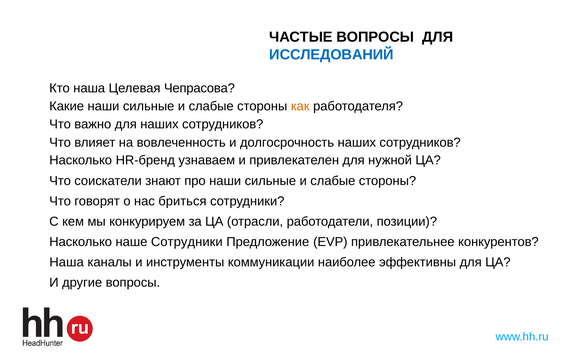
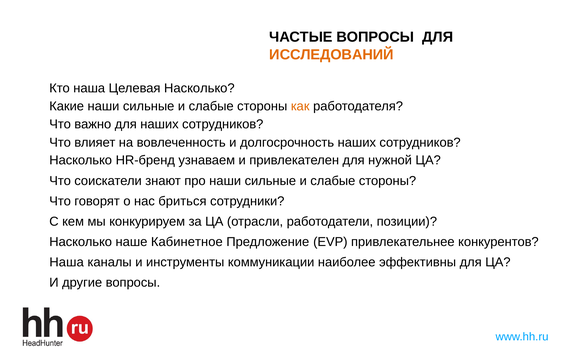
ИССЛЕДОВАНИЙ colour: blue -> orange (331, 55)
Целевая Чепрасова: Чепрасова -> Насколько (199, 88)
наше Сотрудники: Сотрудники -> Кабинетное (187, 242)
